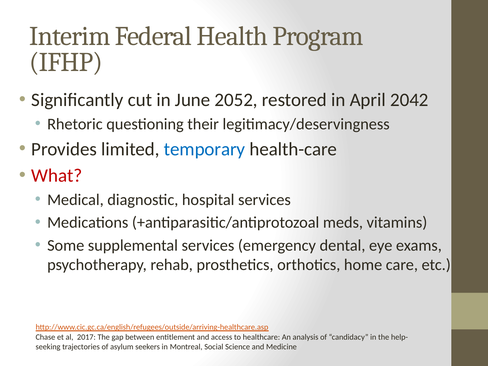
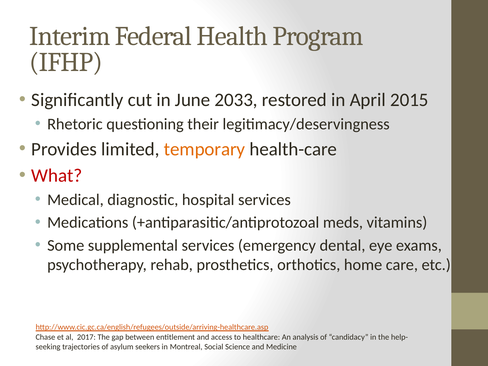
2052: 2052 -> 2033 (236, 100)
2042: 2042 -> 2015 (409, 100)
temporary colour: blue -> orange (205, 149)
